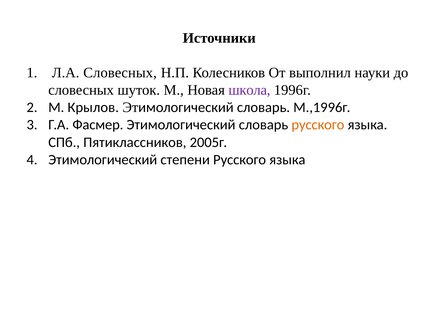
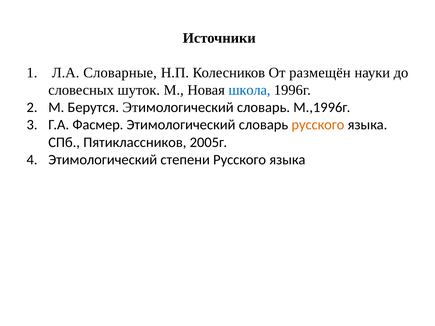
Л.А Словесных: Словесных -> Словарные (120, 73)
выполнил: выполнил -> размещён (320, 73)
школа colour: purple -> blue (249, 90)
Крылов: Крылов -> Берутся (93, 108)
